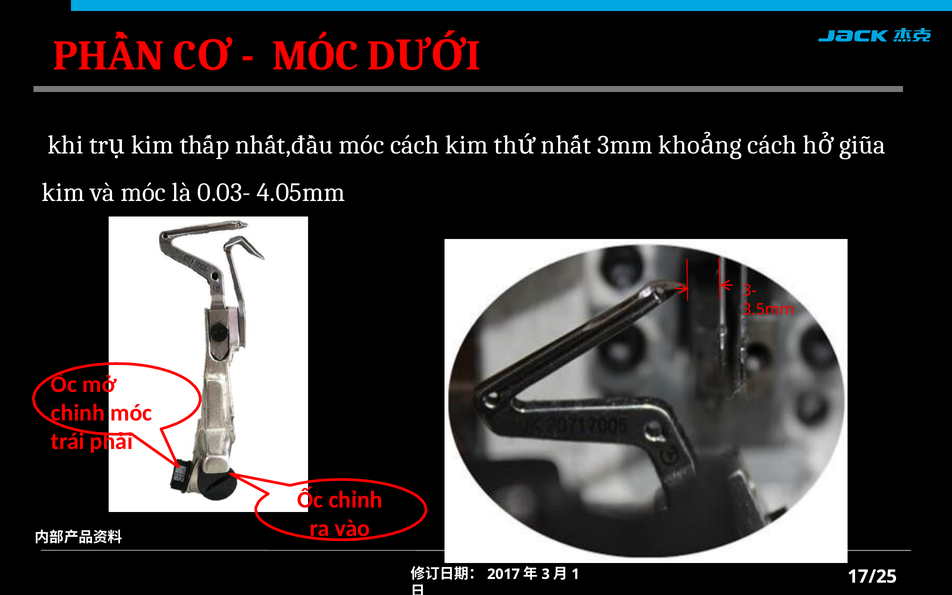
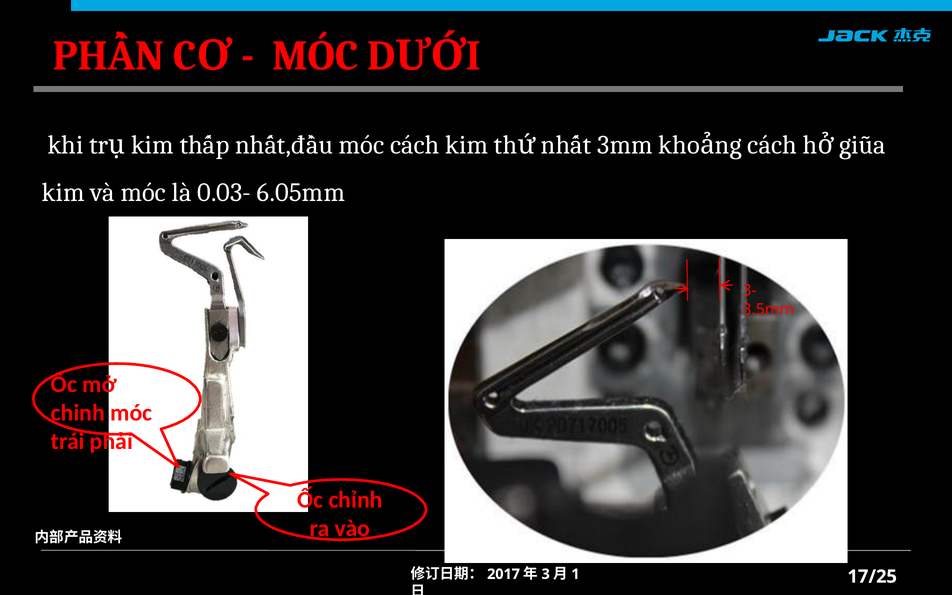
4.05mm: 4.05mm -> 6.05mm (301, 192)
